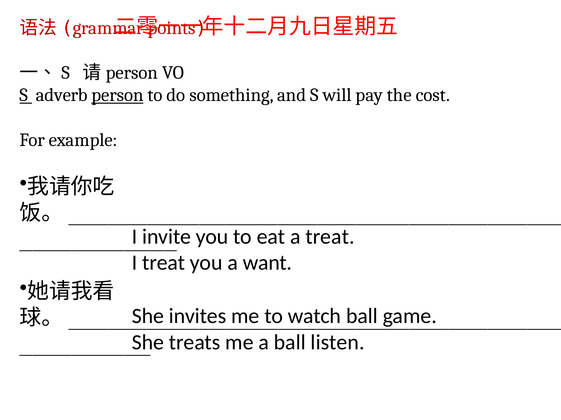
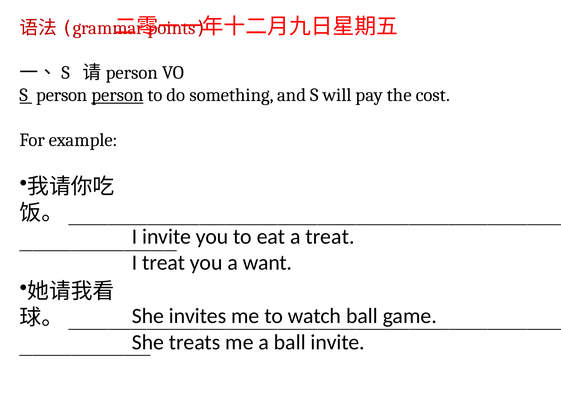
S adverb: adverb -> person (62, 95)
ball listen: listen -> invite (338, 343)
